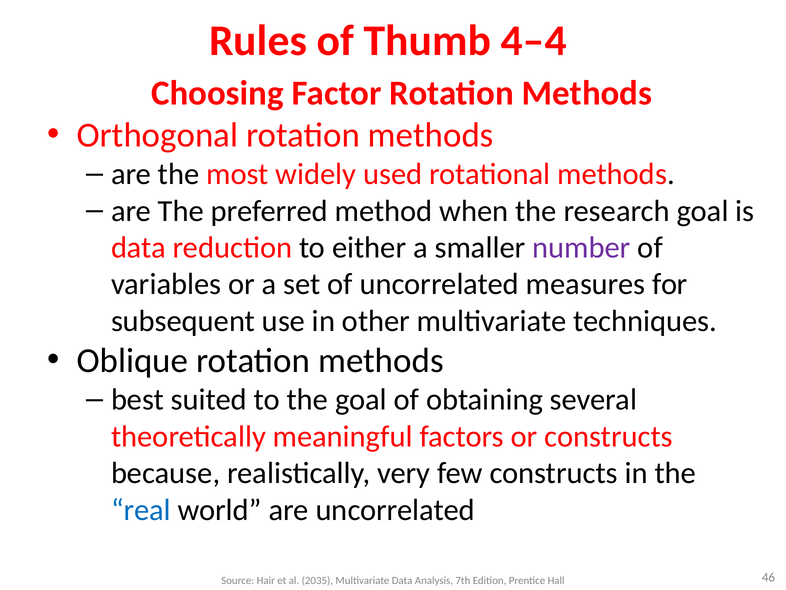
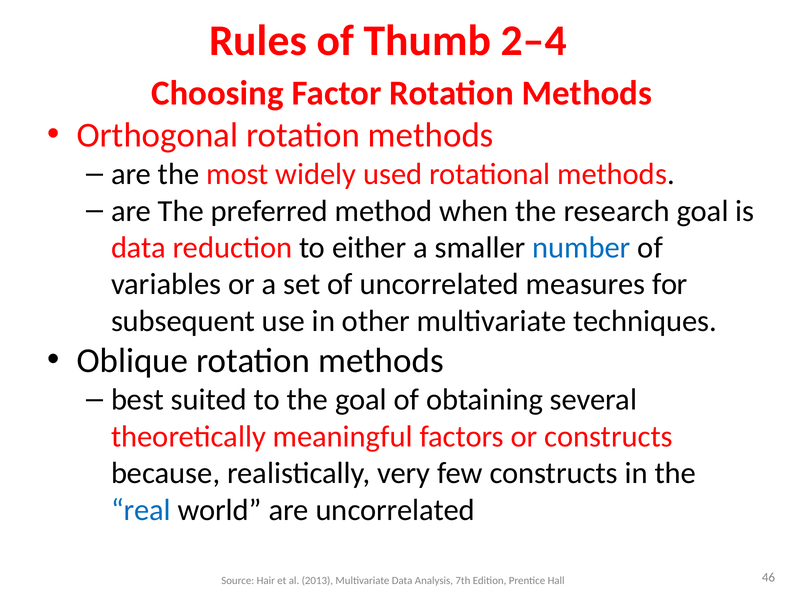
4–4: 4–4 -> 2–4 (534, 41)
number colour: purple -> blue (581, 247)
2035: 2035 -> 2013 (317, 580)
